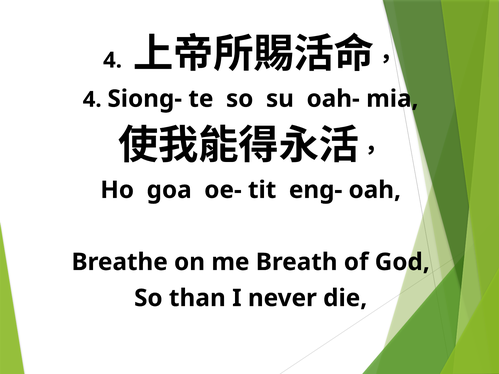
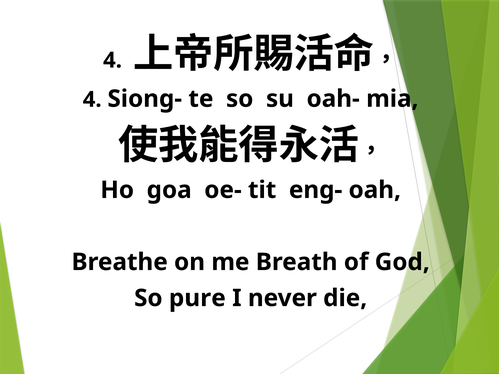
than: than -> pure (197, 298)
